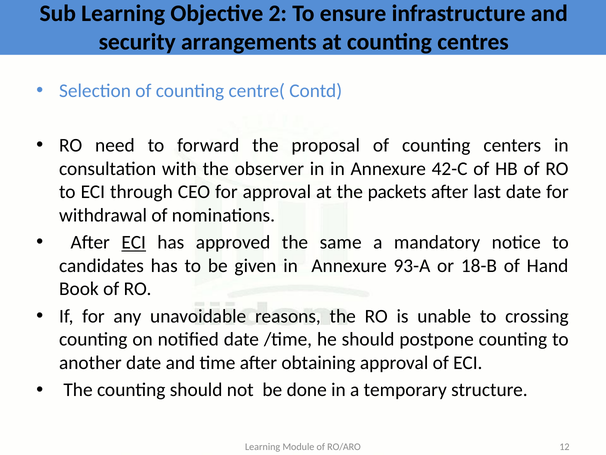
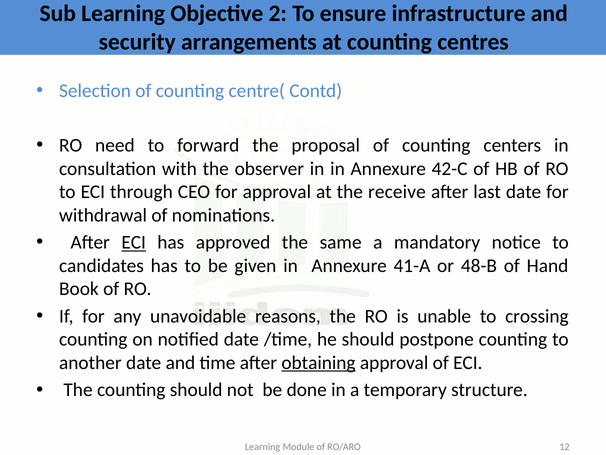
packets: packets -> receive (397, 192)
93-A: 93-A -> 41-A (412, 266)
18-B: 18-B -> 48-B (479, 266)
obtaining underline: none -> present (319, 362)
